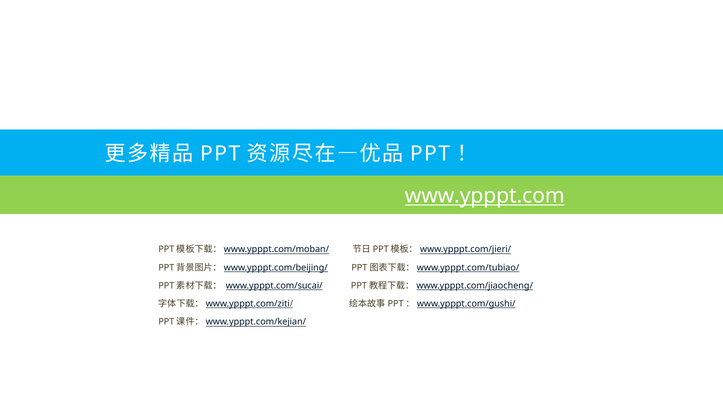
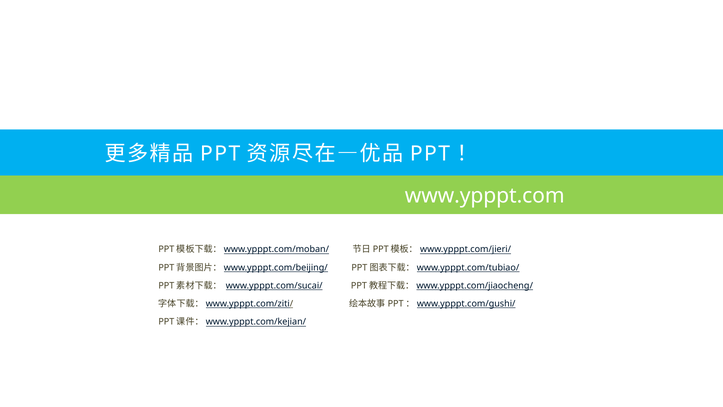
www.ypppt.com underline: present -> none (485, 196)
